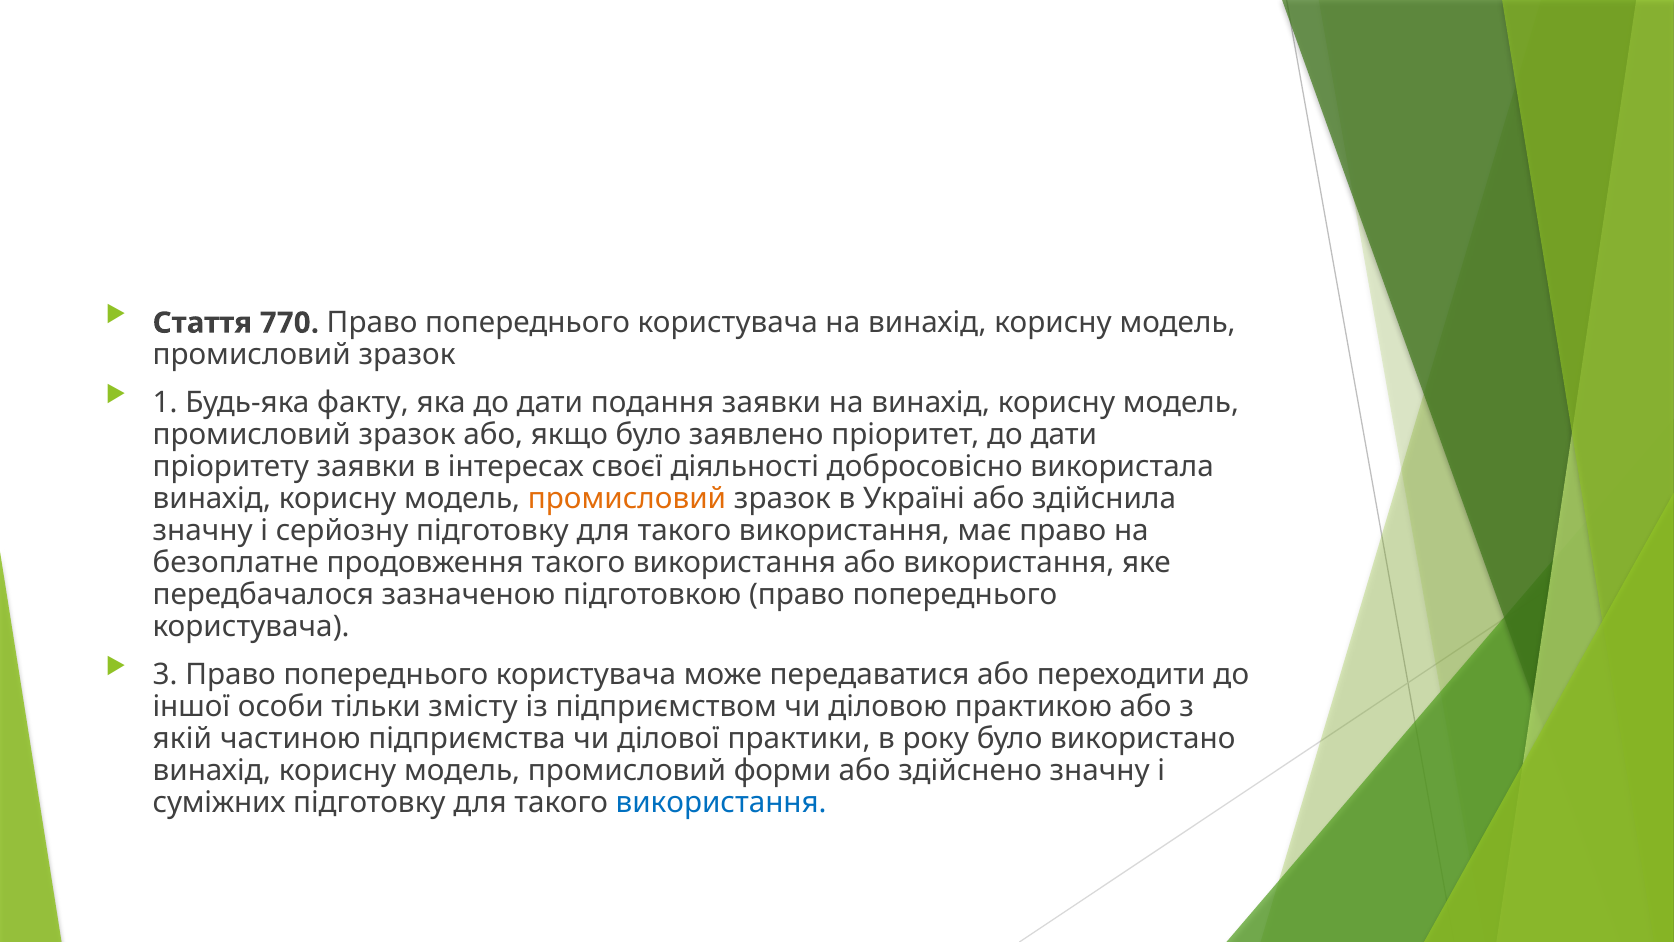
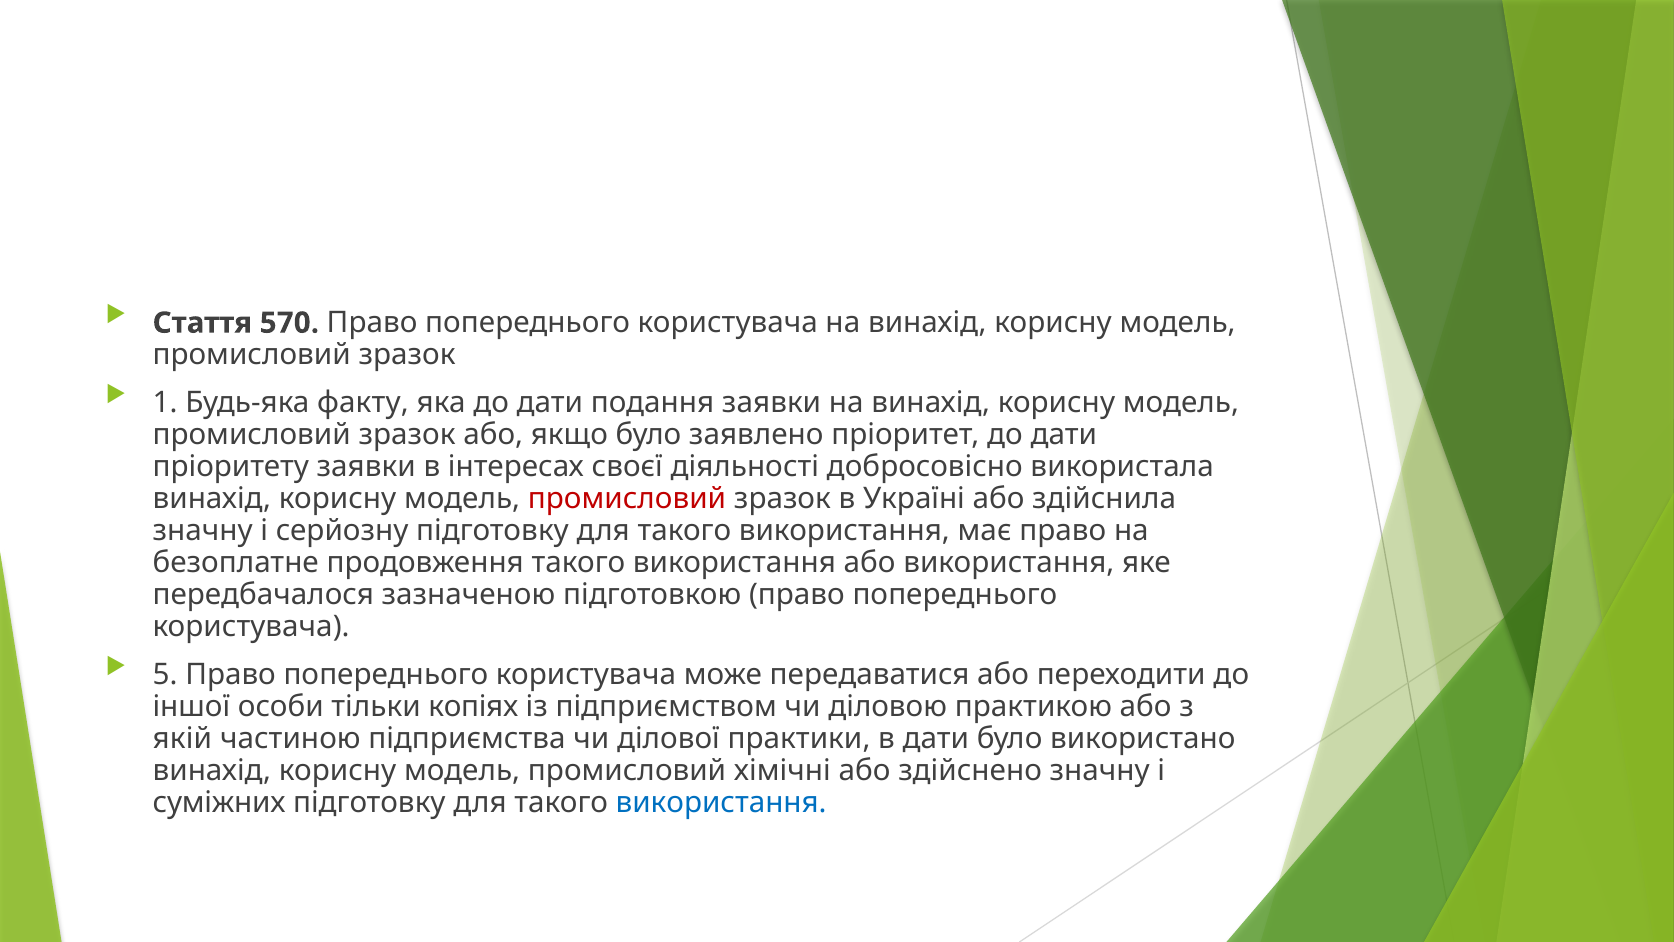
770: 770 -> 570 (289, 323)
промисловий colour: orange -> red (627, 499)
3: 3 -> 5 (165, 674)
змісту: змісту -> копіях (473, 706)
в року: року -> дати (936, 739)
форми: форми -> хімічні (782, 771)
